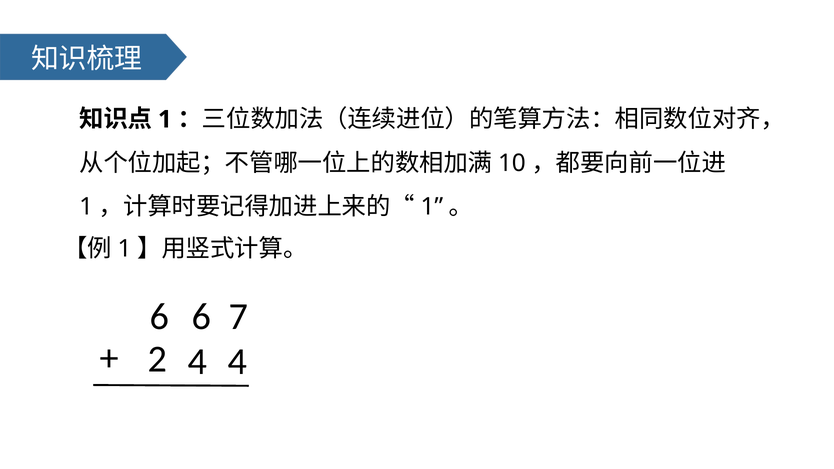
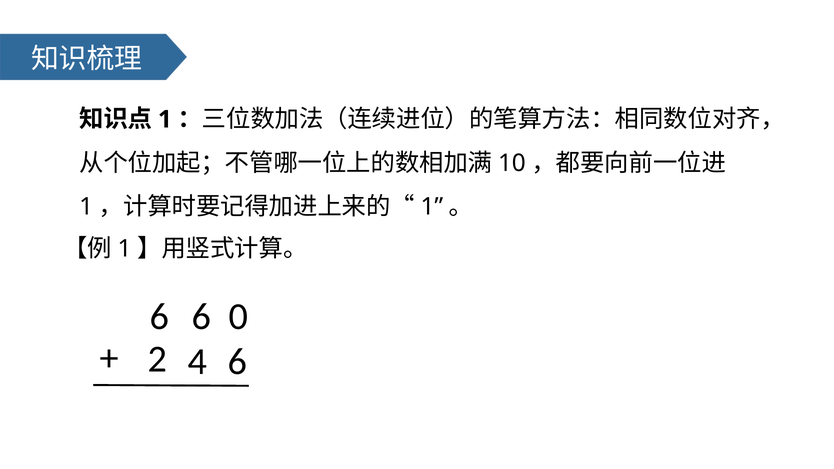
7: 7 -> 0 (238, 317)
4 4: 4 -> 6 (237, 362)
